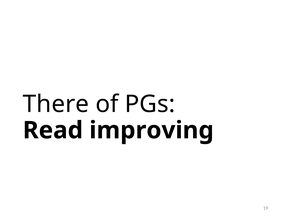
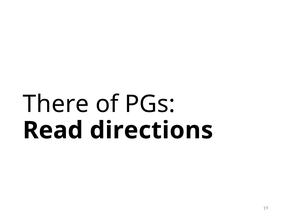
improving: improving -> directions (151, 130)
